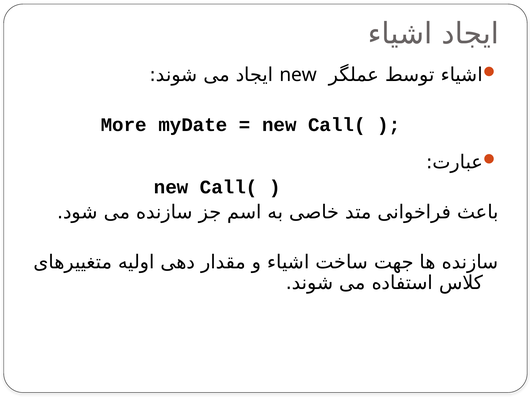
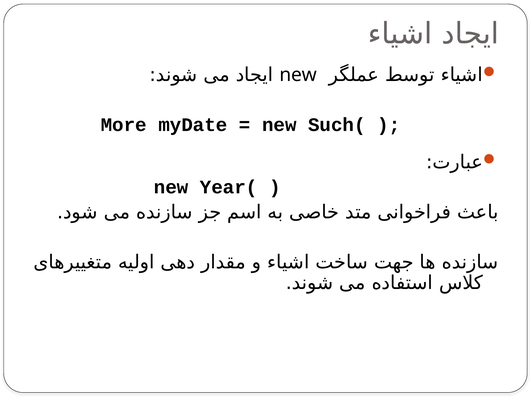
Call(: Call( -> Such( (337, 125)
Call(: Call( -> Year( (229, 187)
